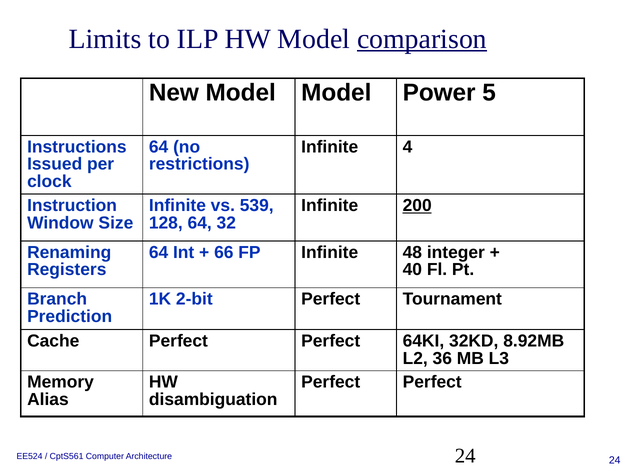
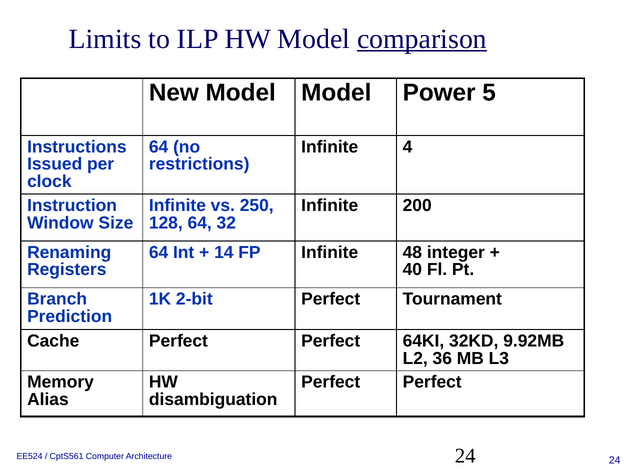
539: 539 -> 250 (257, 206)
200 underline: present -> none (417, 206)
66: 66 -> 14 (224, 253)
8.92MB: 8.92MB -> 9.92MB (534, 341)
